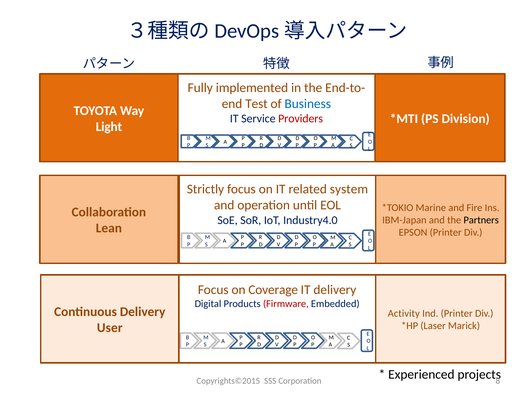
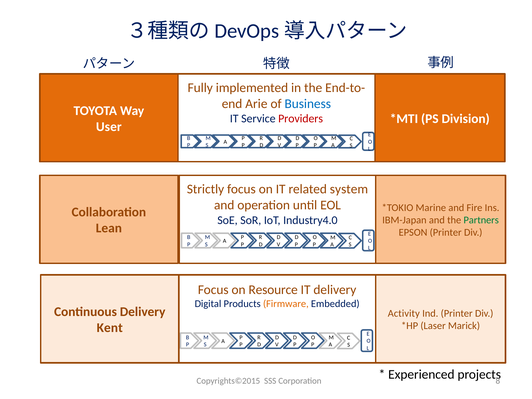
Test: Test -> Arie (256, 104)
Light: Light -> User (109, 127)
Partners colour: black -> green (481, 220)
Coverage: Coverage -> Resource (273, 290)
Firmware colour: red -> orange (286, 304)
User: User -> Kent (110, 328)
